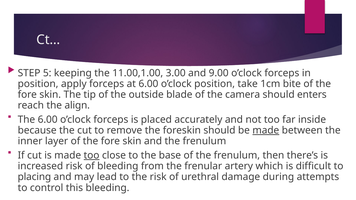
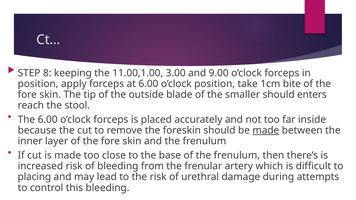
5: 5 -> 8 (47, 73)
camera: camera -> smaller (243, 95)
align: align -> stool (77, 106)
too underline: present -> none (92, 156)
